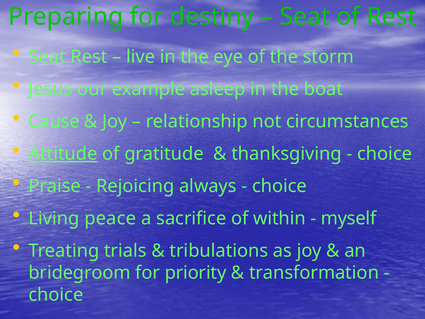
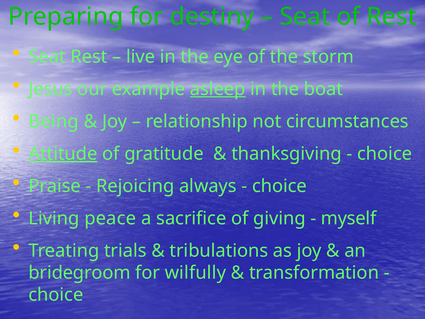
asleep underline: none -> present (218, 89)
Cause: Cause -> Being (54, 121)
within: within -> giving (279, 218)
priority: priority -> wilfully (195, 273)
